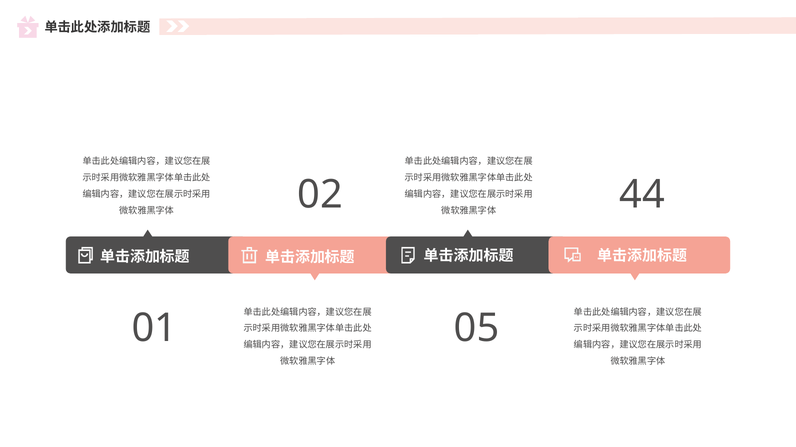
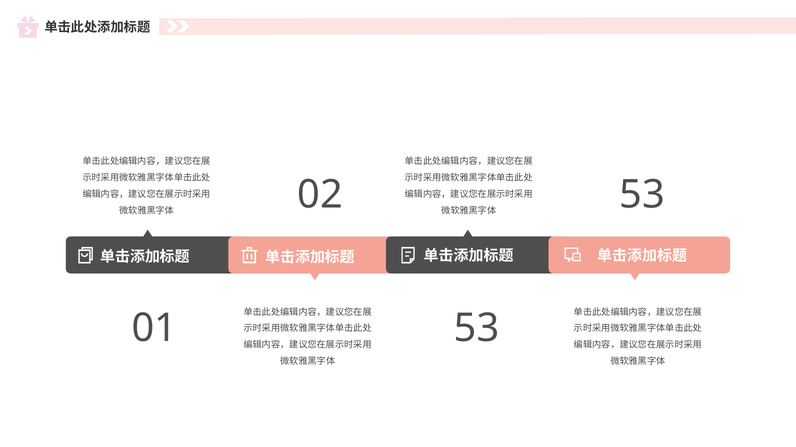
02 44: 44 -> 53 (642, 195)
01 05: 05 -> 53 (477, 329)
